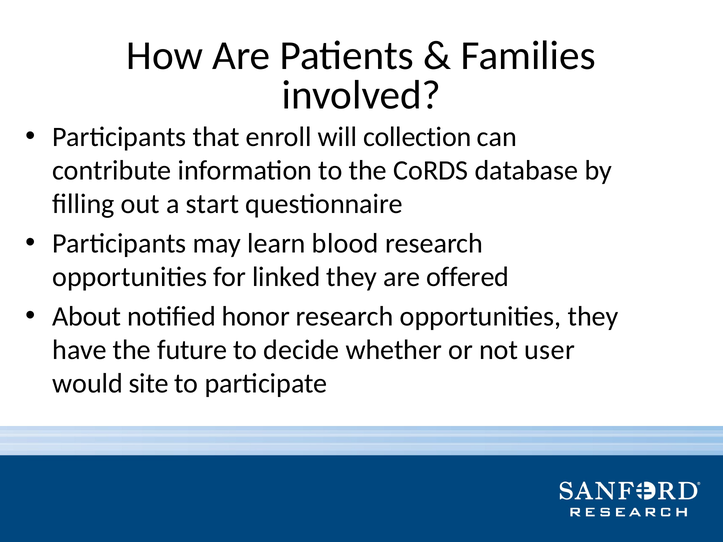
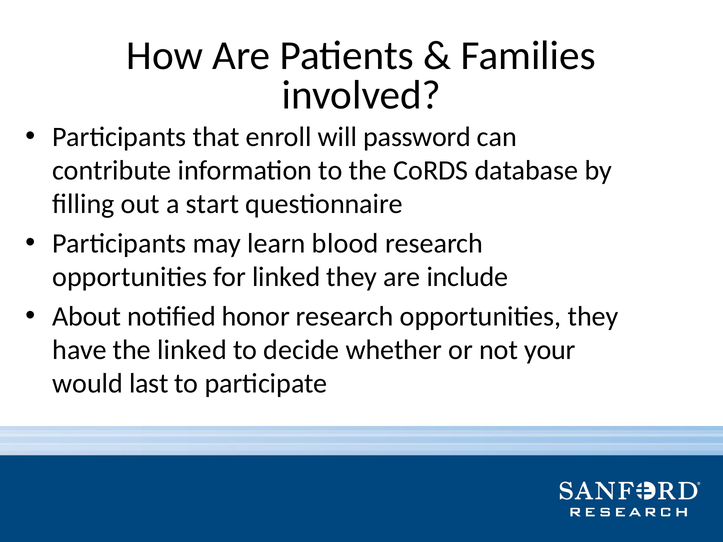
collection: collection -> password (417, 137)
offered: offered -> include (468, 277)
the future: future -> linked (192, 350)
user: user -> your (550, 350)
site: site -> last (149, 384)
